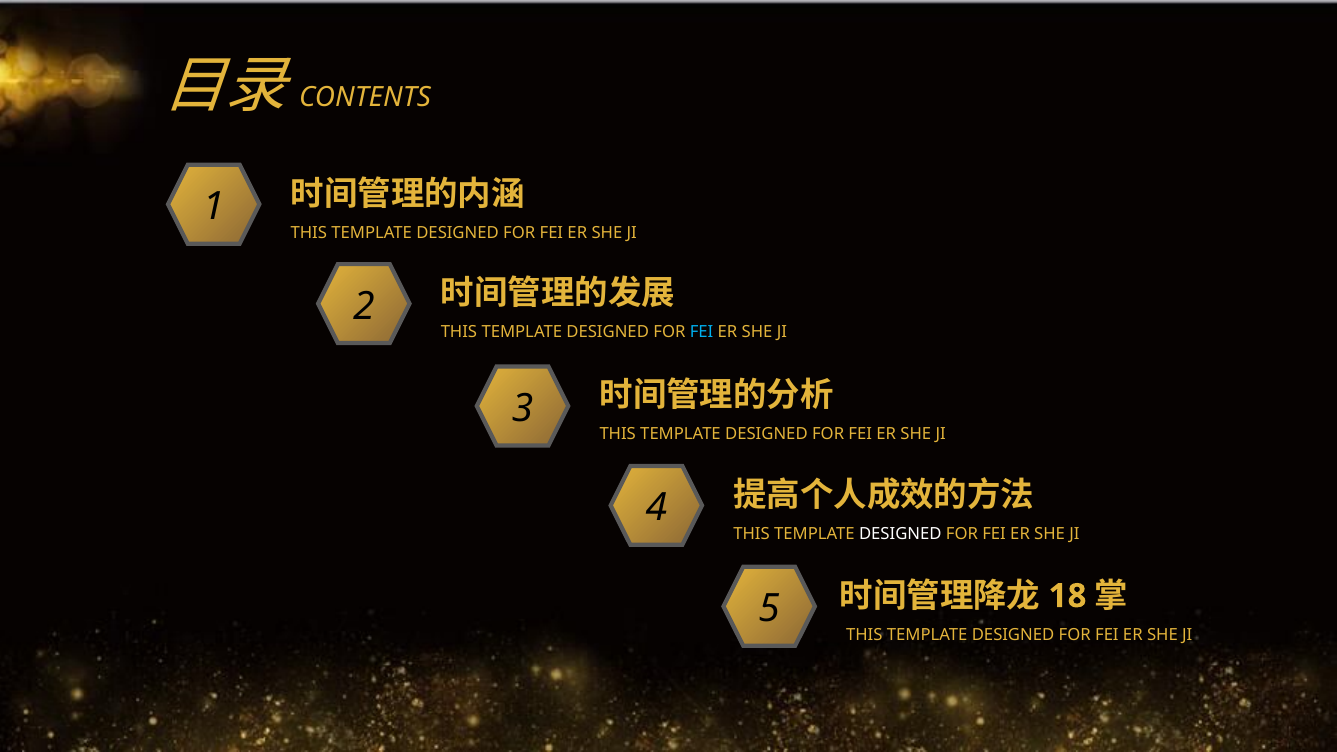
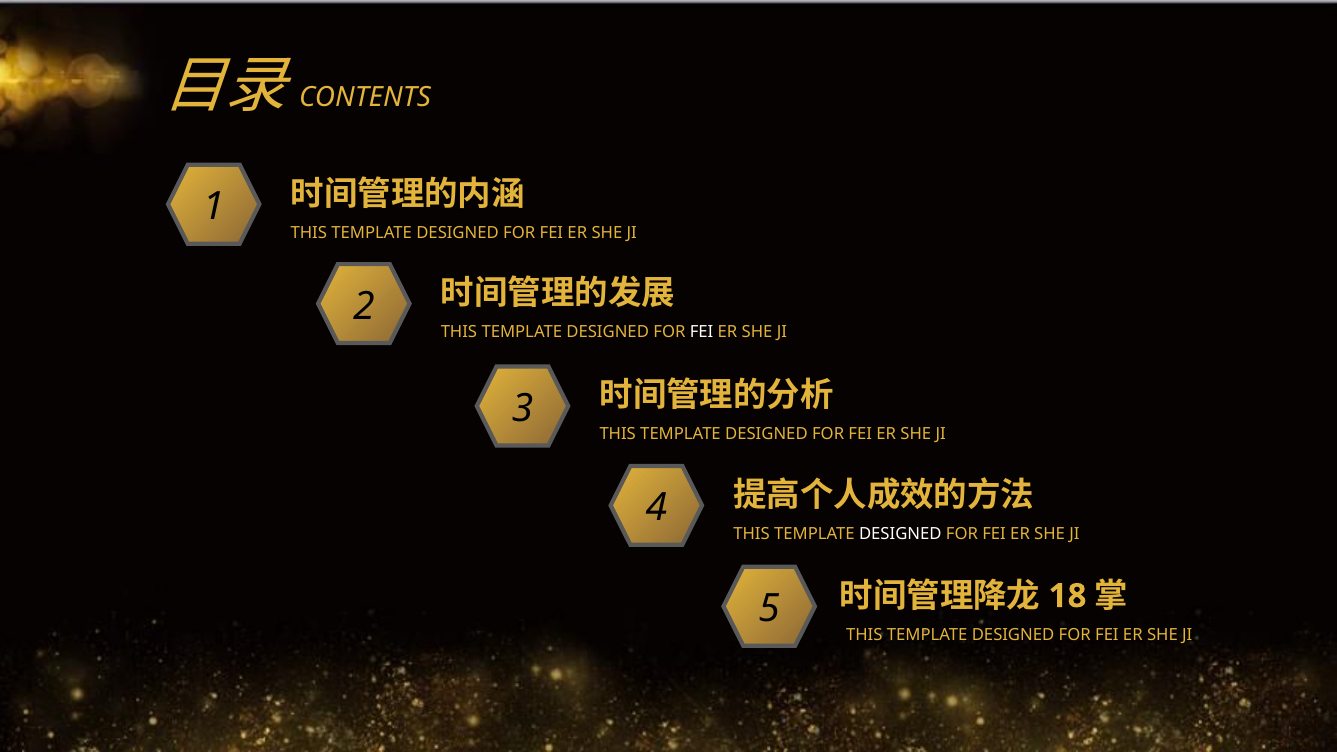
FEI colour: light blue -> white (702, 332)
